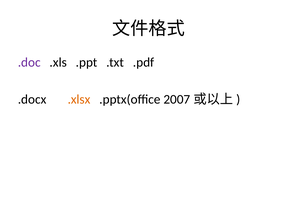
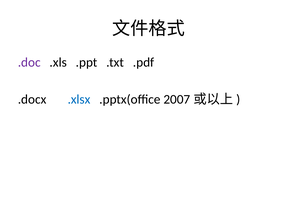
.xlsx colour: orange -> blue (79, 99)
